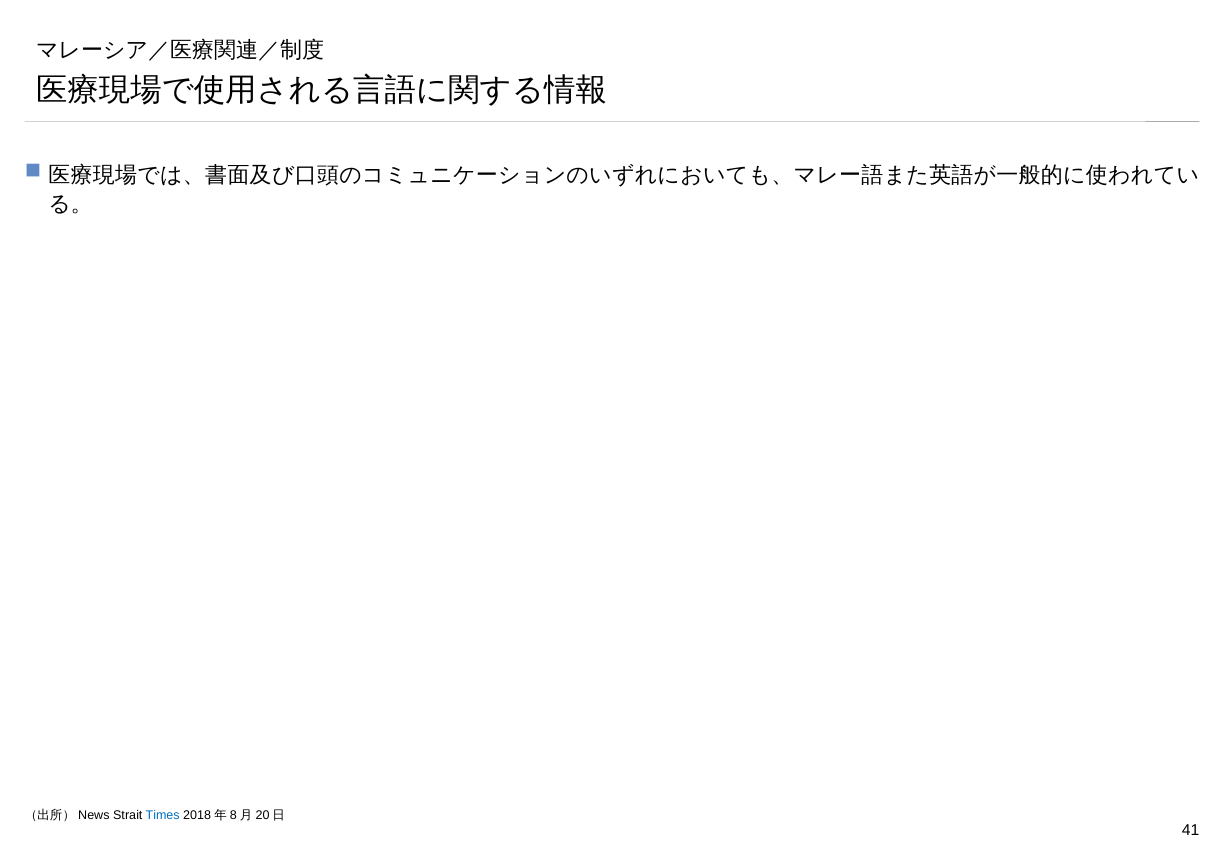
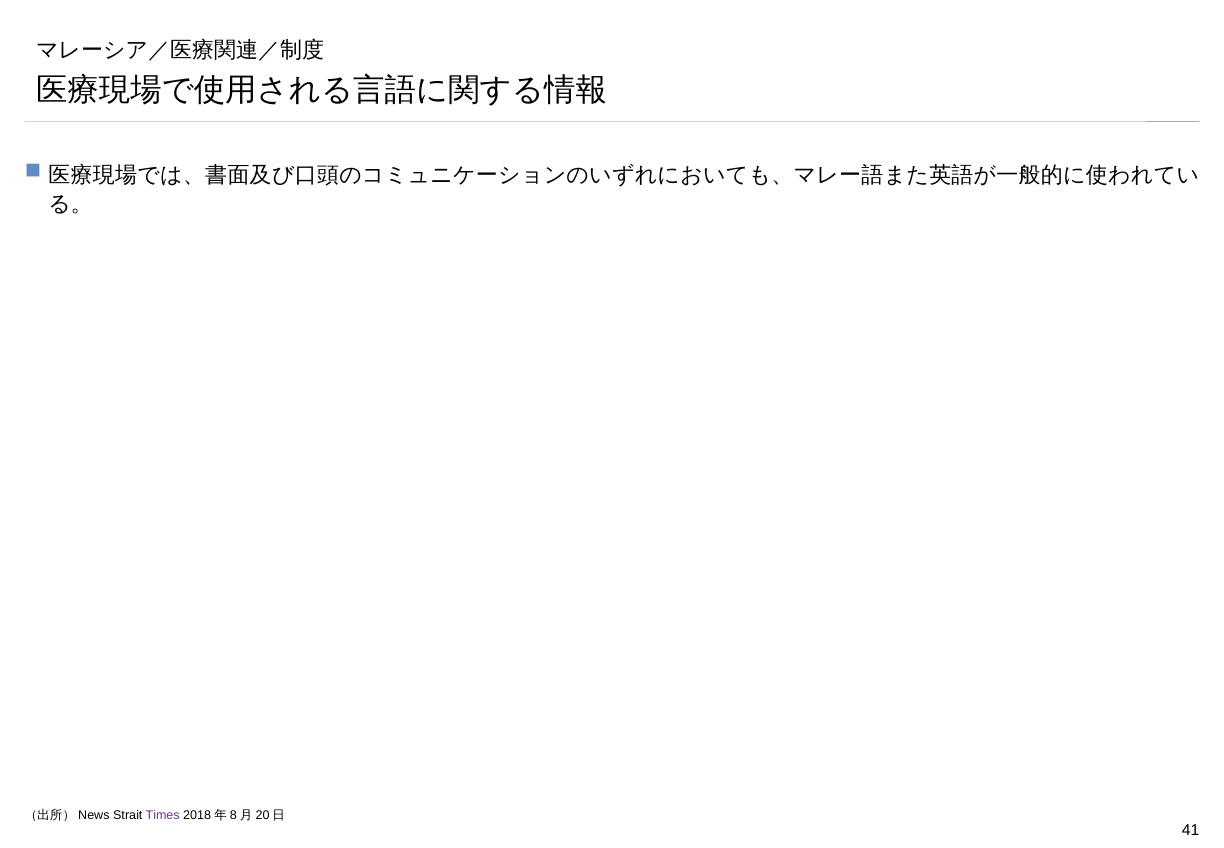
Times colour: blue -> purple (163, 815)
